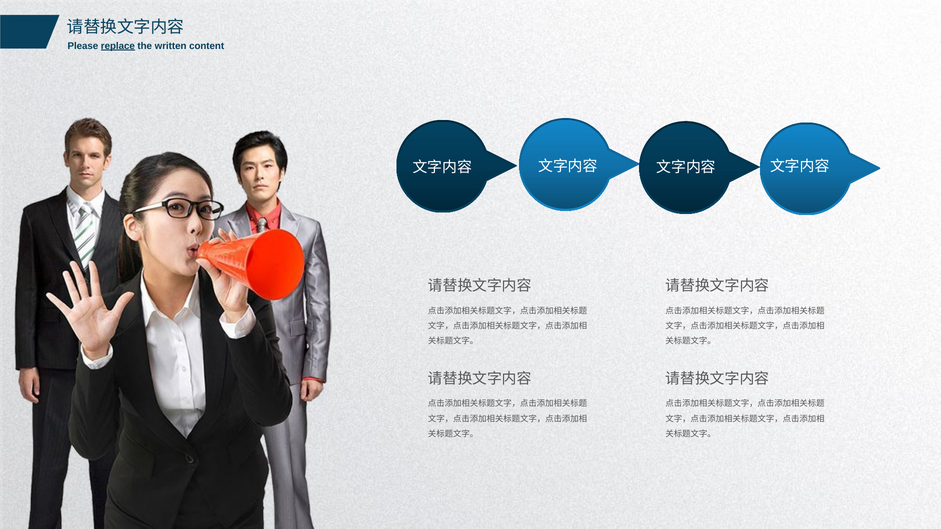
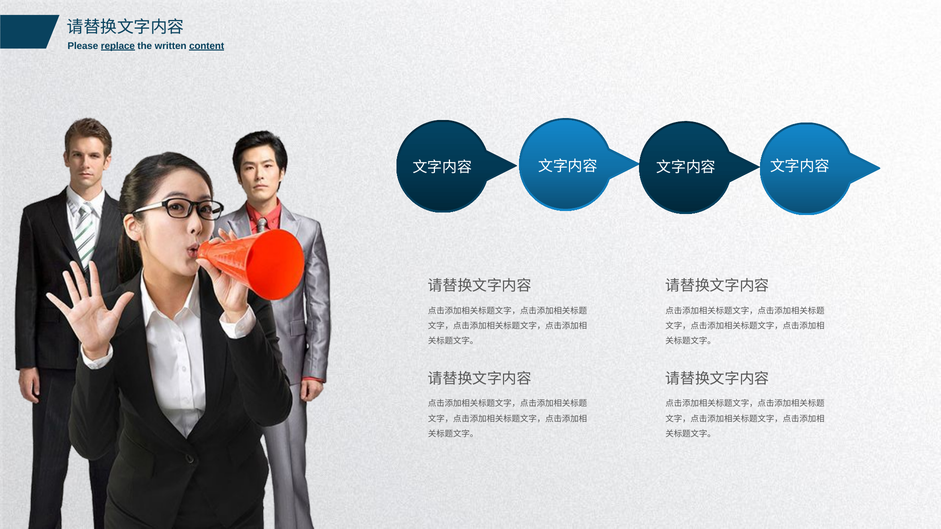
content underline: none -> present (207, 46)
